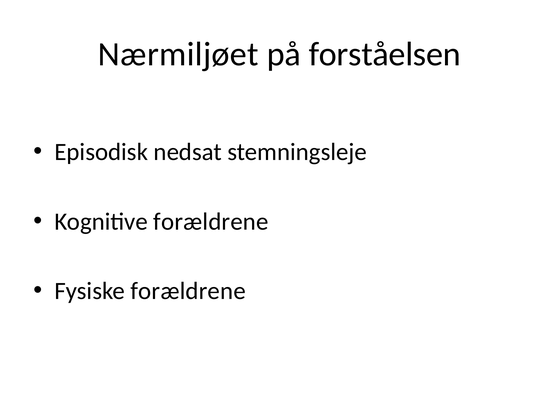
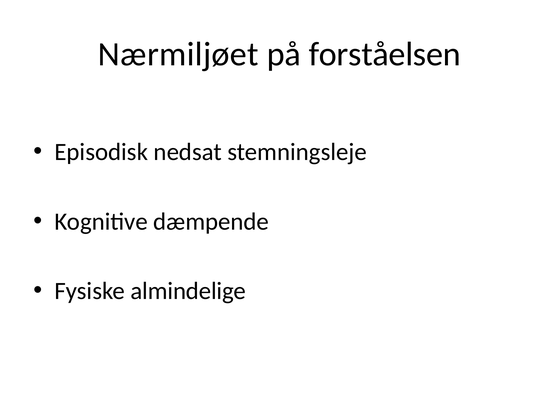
Kognitive forældrene: forældrene -> dæmpende (211, 222)
Fysiske forældrene: forældrene -> almindelige (188, 291)
